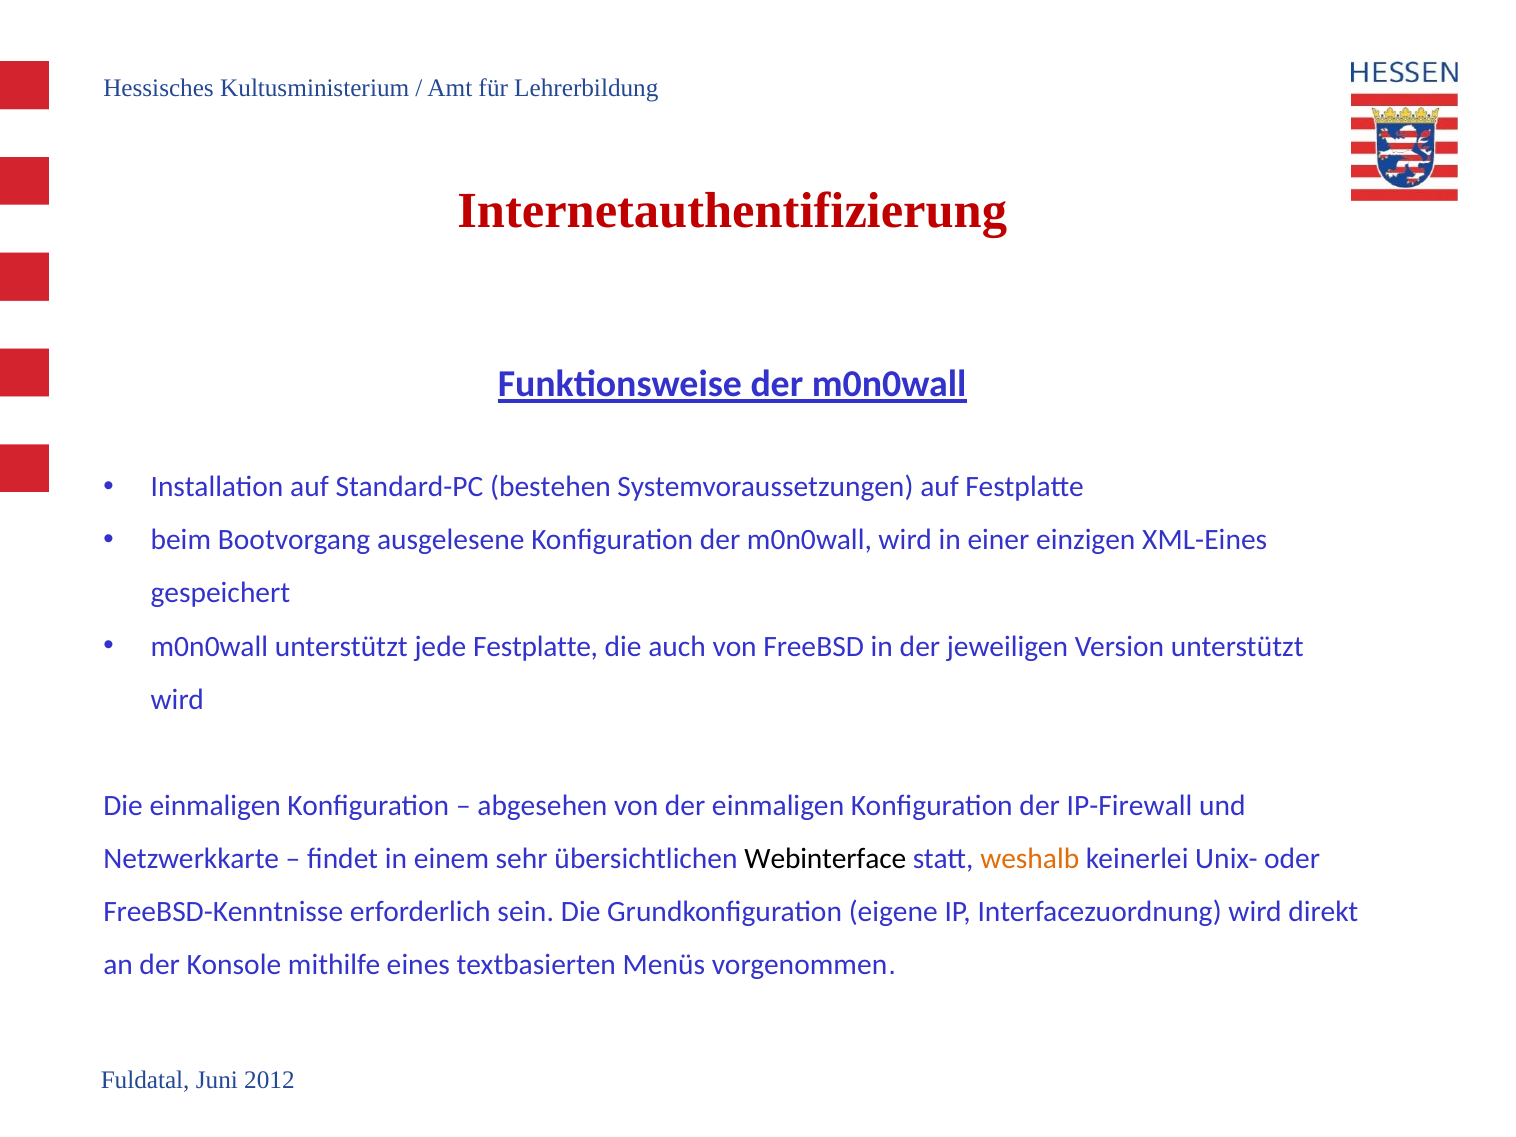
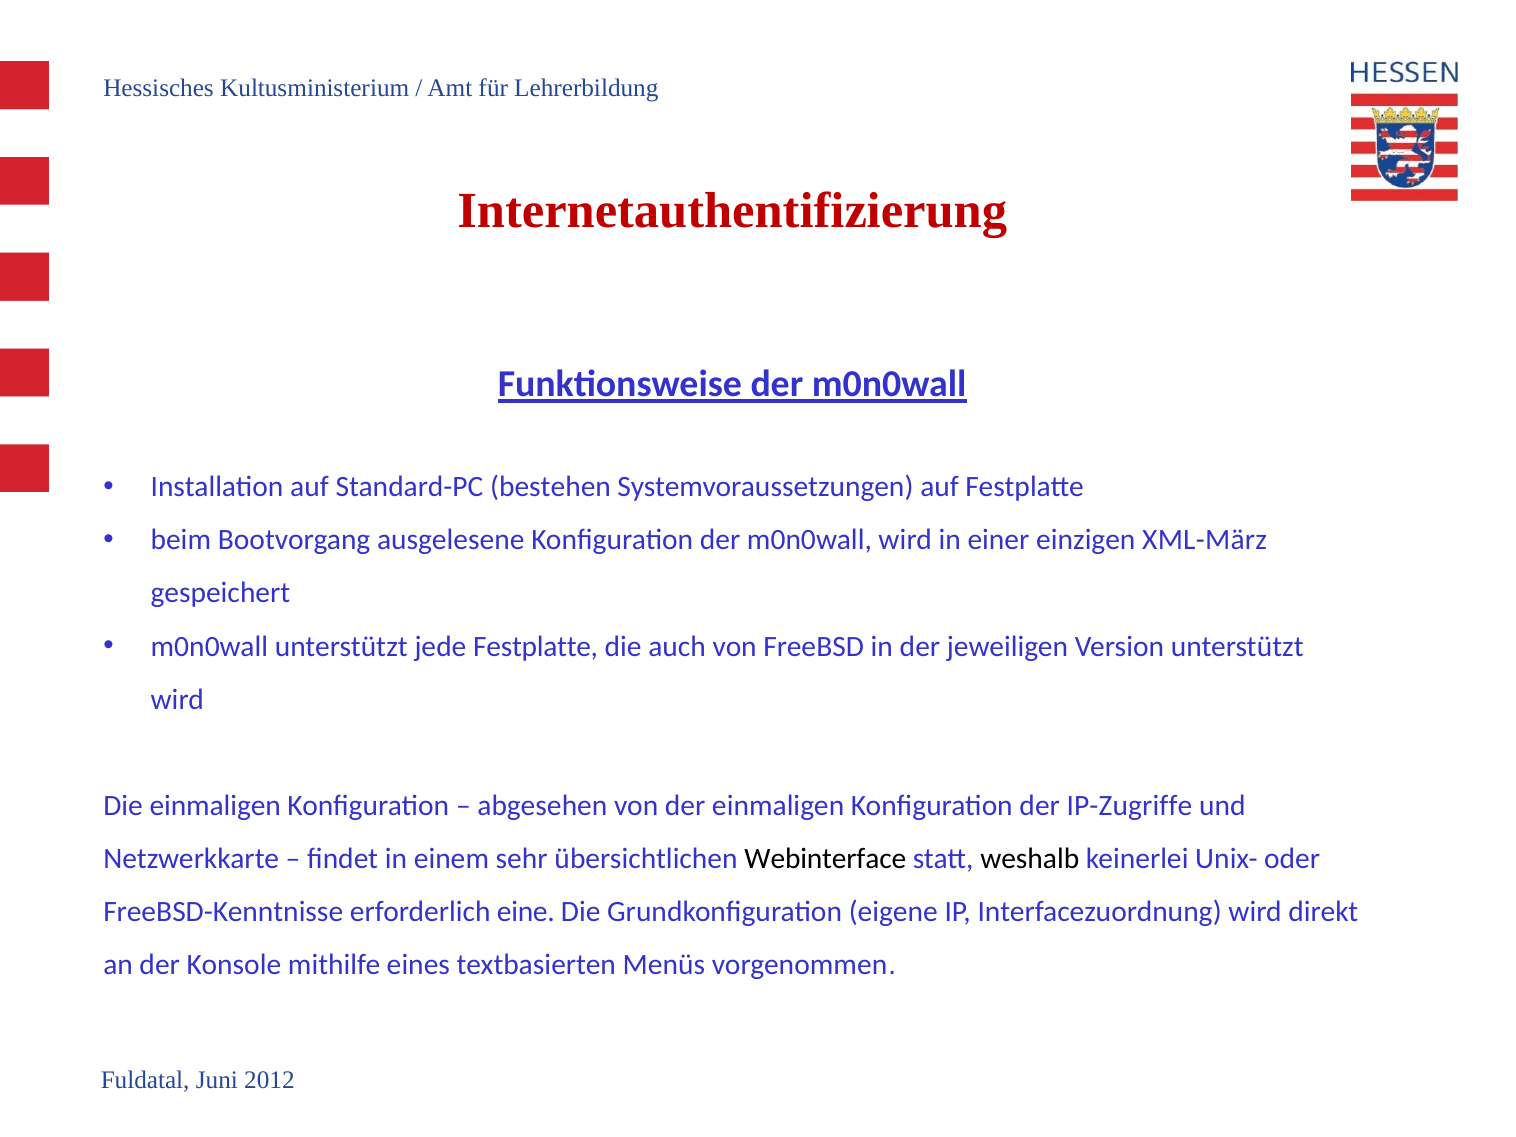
XML-Eines: XML-Eines -> XML-März (1205, 540)
IP-Firewall: IP-Firewall -> IP-Zugriffe (1129, 806)
weshalb colour: orange -> black (1030, 859)
sein: sein -> eine (526, 912)
